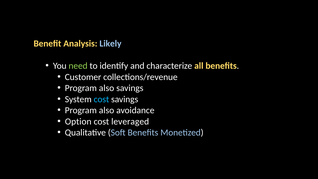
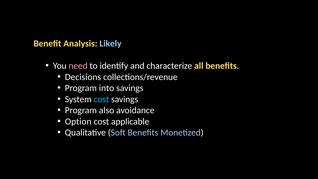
need colour: light green -> pink (78, 66)
Customer: Customer -> Decisions (83, 77)
also: also -> into (107, 88)
leveraged: leveraged -> applicable (130, 121)
